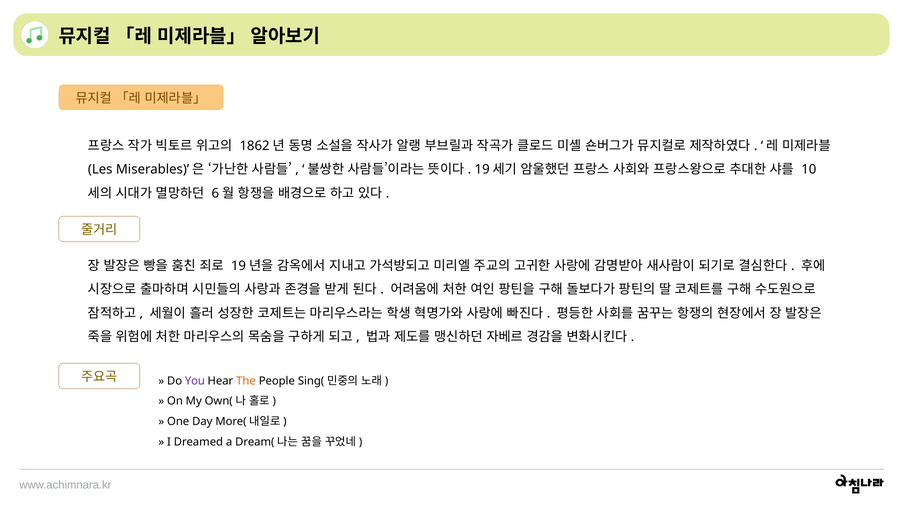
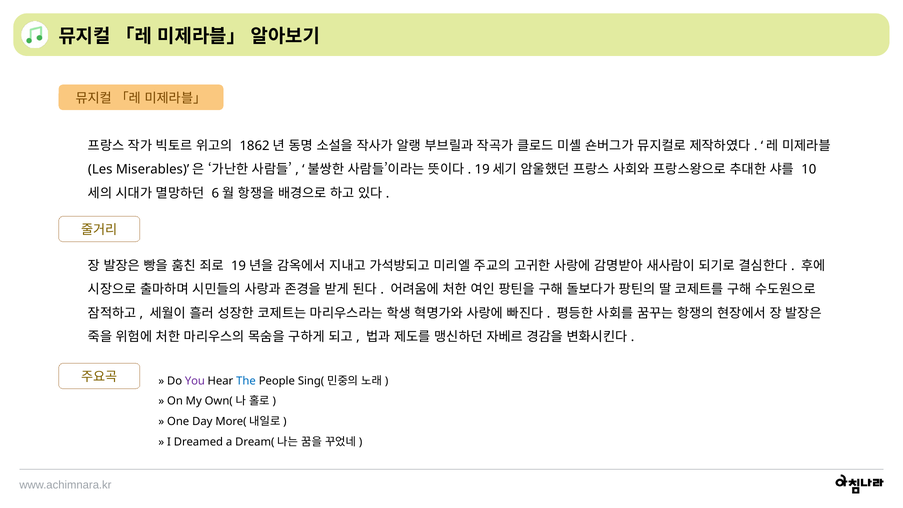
The colour: orange -> blue (246, 381)
